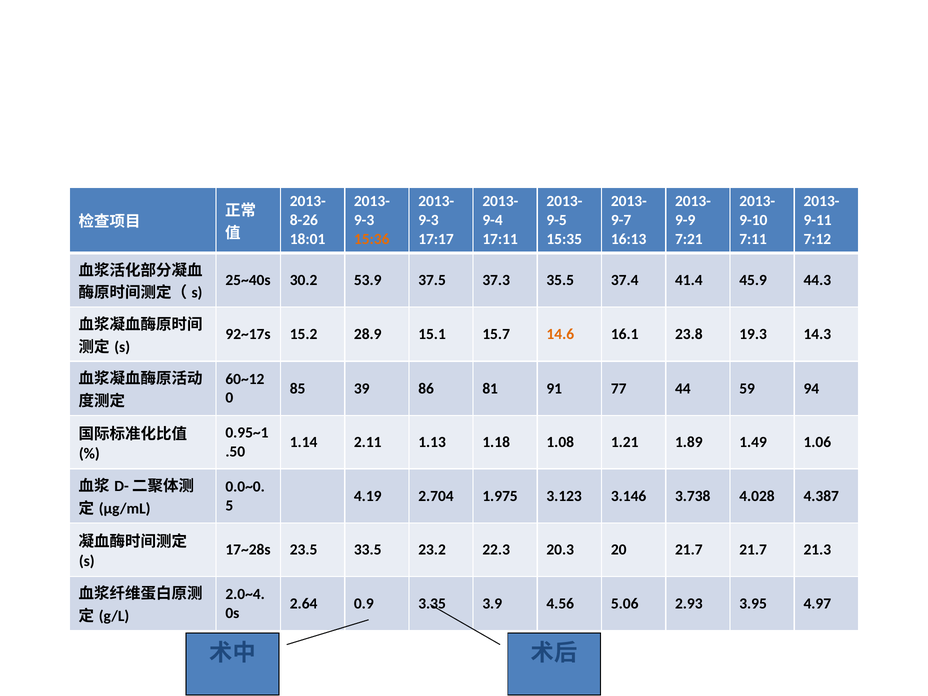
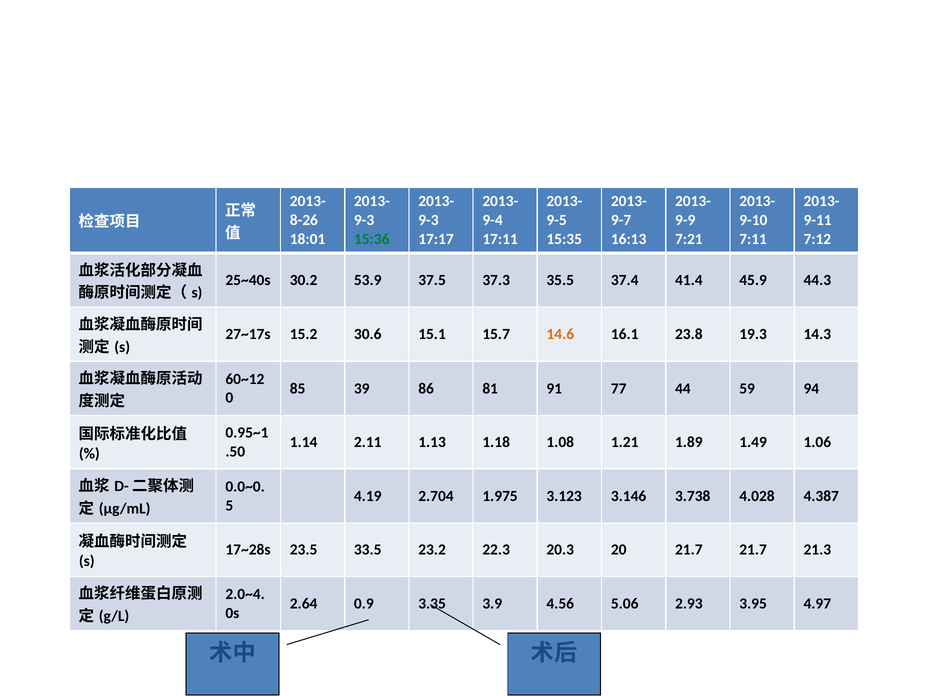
15:36 colour: orange -> green (372, 239)
92~17s: 92~17s -> 27~17s (248, 334)
28.9: 28.9 -> 30.6 (368, 334)
